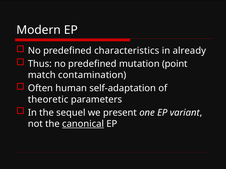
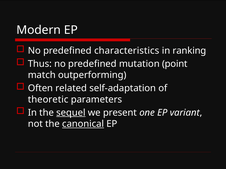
already: already -> ranking (189, 51)
contamination: contamination -> outperforming (92, 75)
human: human -> related (71, 88)
sequel underline: none -> present (71, 113)
